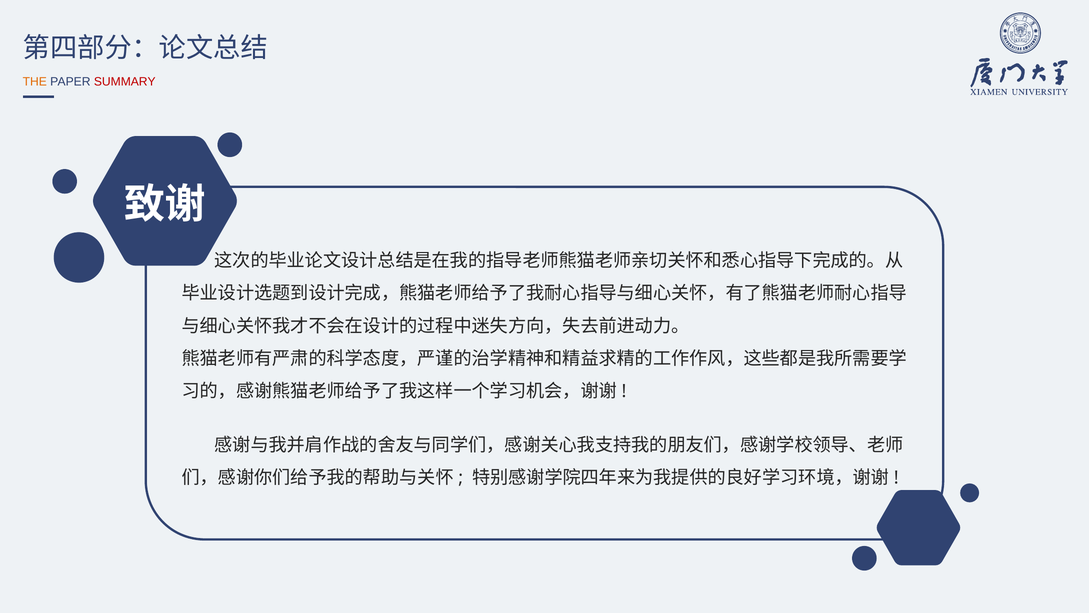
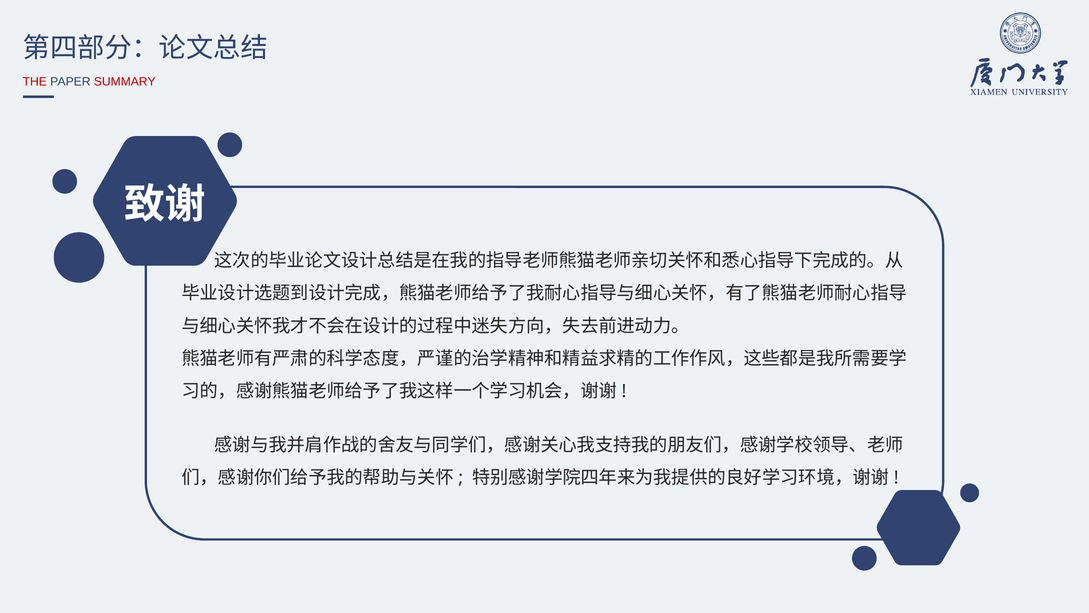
THE colour: orange -> red (35, 82)
